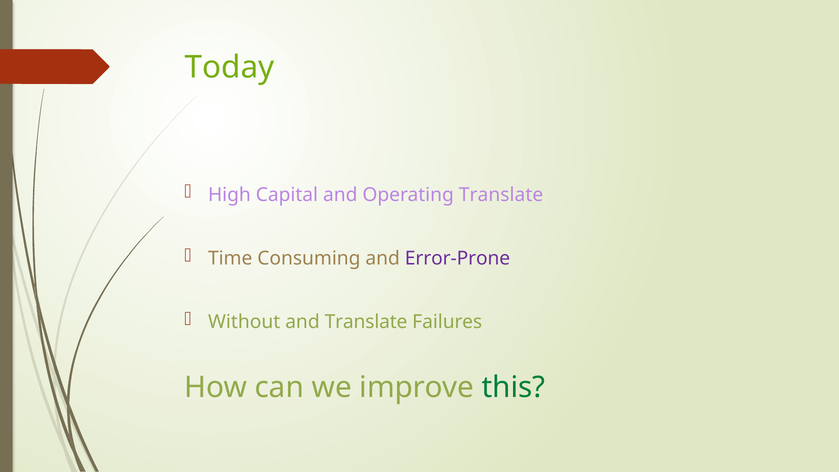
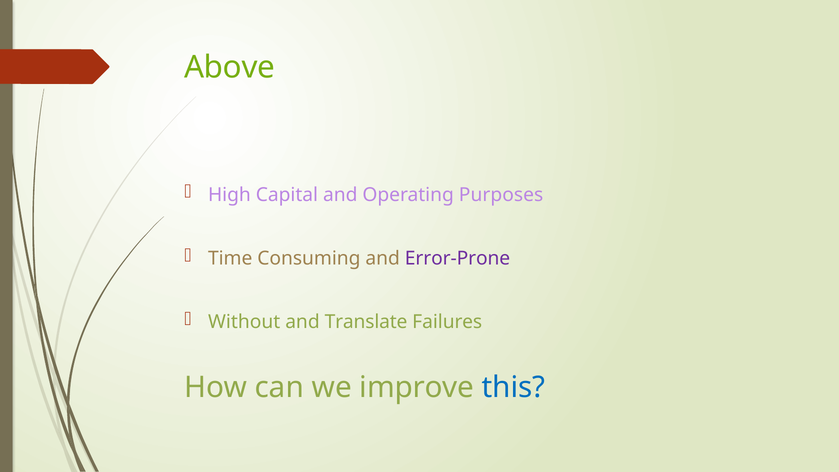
Today: Today -> Above (230, 67)
Operating Translate: Translate -> Purposes (501, 195)
this colour: green -> blue (513, 387)
